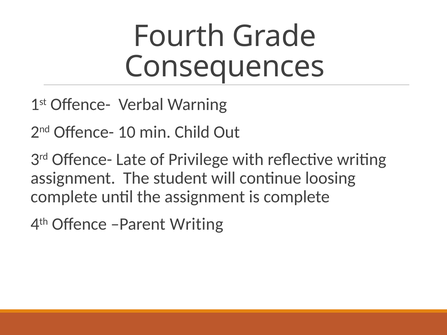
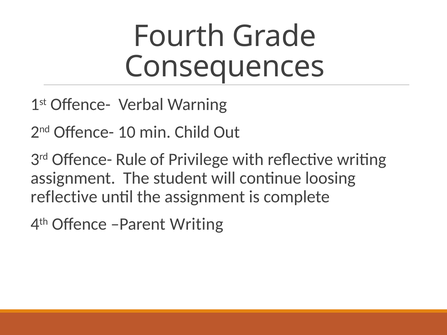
Late: Late -> Rule (131, 159)
complete: complete -> reflective (64, 197)
